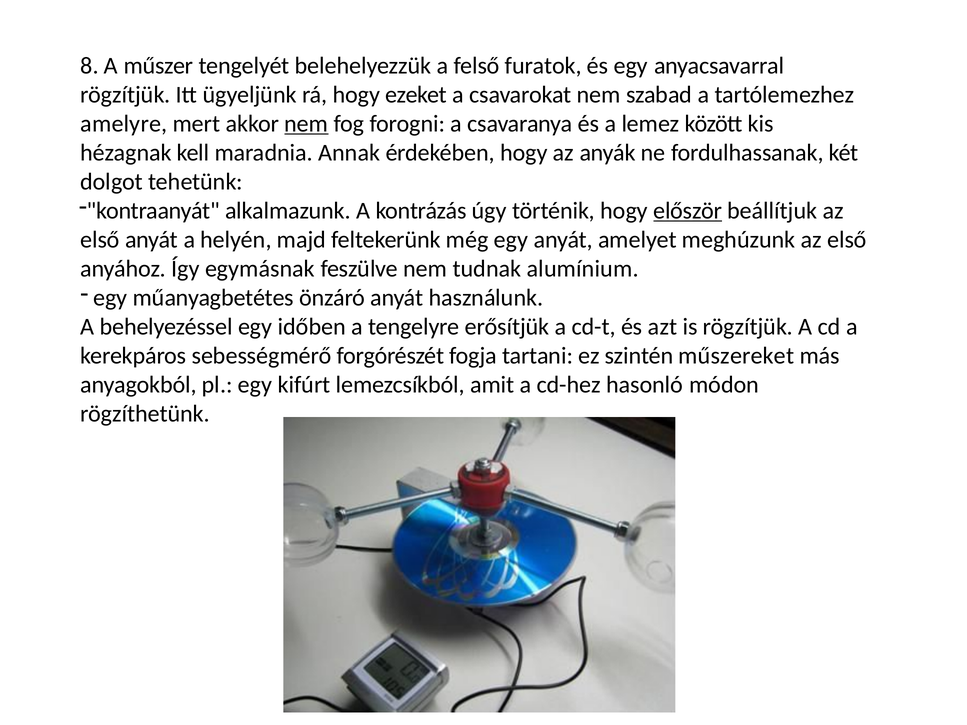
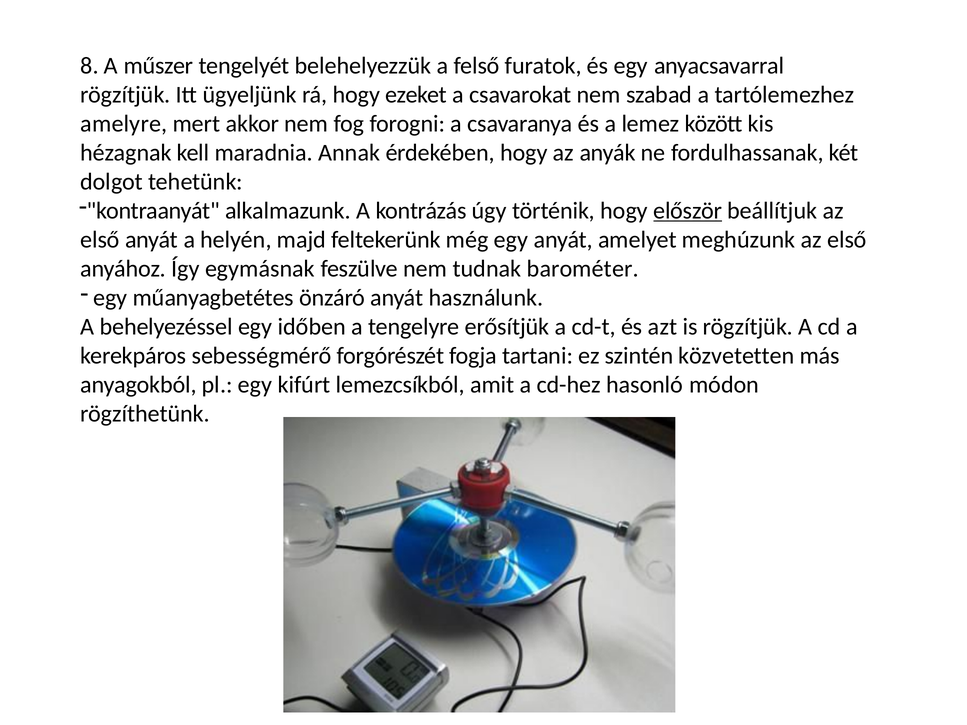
nem underline: present -> none (306, 124)
alumínium: alumínium -> barométer (583, 269)
műszereket: műszereket -> közvetetten (736, 356)
